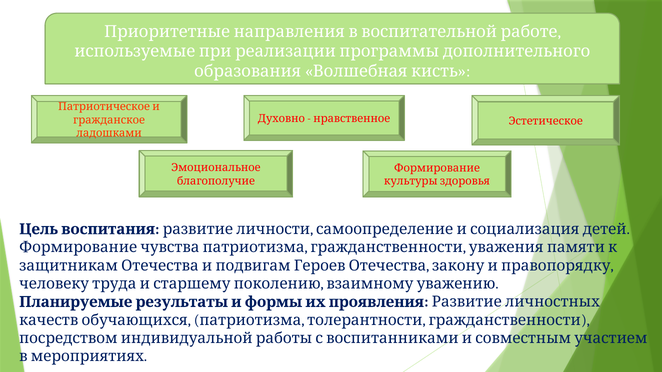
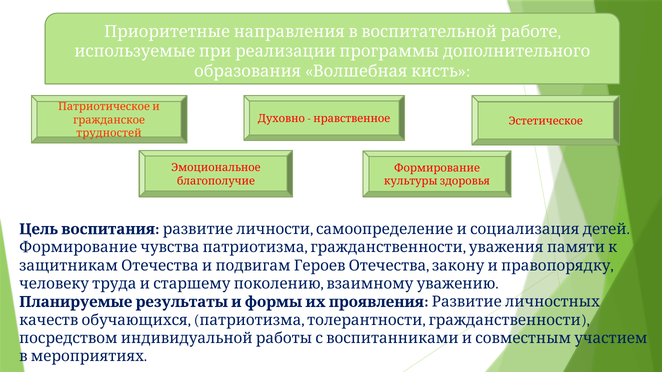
ладошками: ладошками -> трудностей (109, 133)
